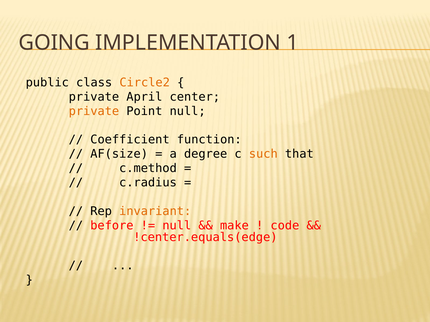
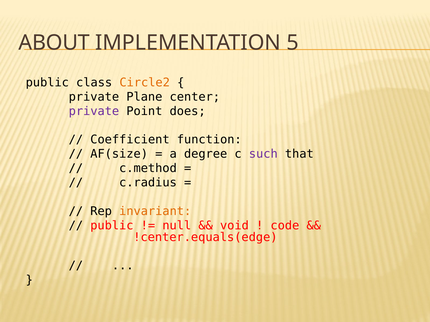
GOING: GOING -> ABOUT (54, 43)
1: 1 -> 5 (293, 43)
April: April -> Plane (144, 97)
private colour: orange -> purple (94, 111)
Point null: null -> does (188, 111)
such colour: orange -> purple (263, 154)
before: before -> public (112, 226)
make: make -> void (234, 226)
